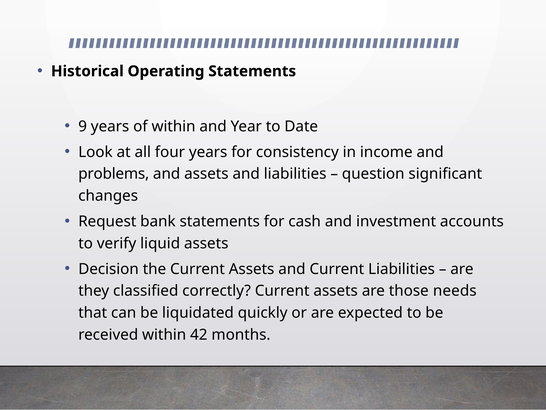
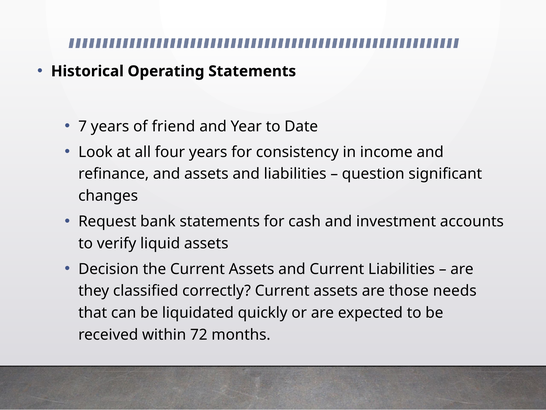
9: 9 -> 7 (83, 126)
of within: within -> friend (173, 126)
problems: problems -> refinance (114, 174)
42: 42 -> 72 (199, 334)
